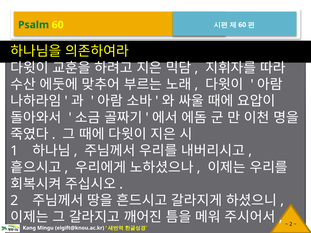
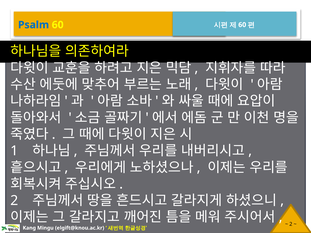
Psalm colour: green -> blue (34, 25)
